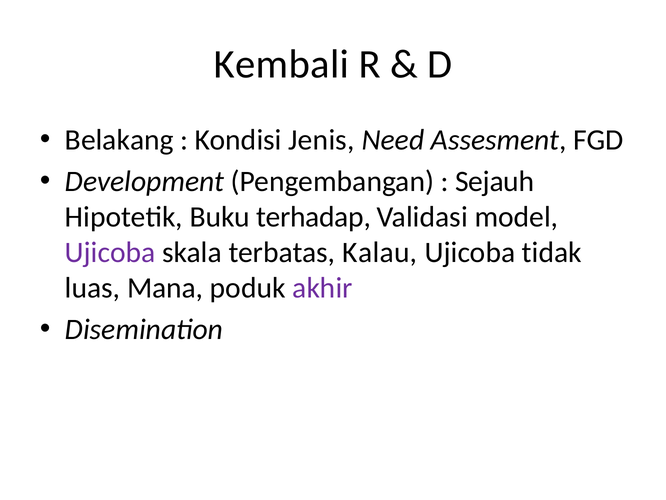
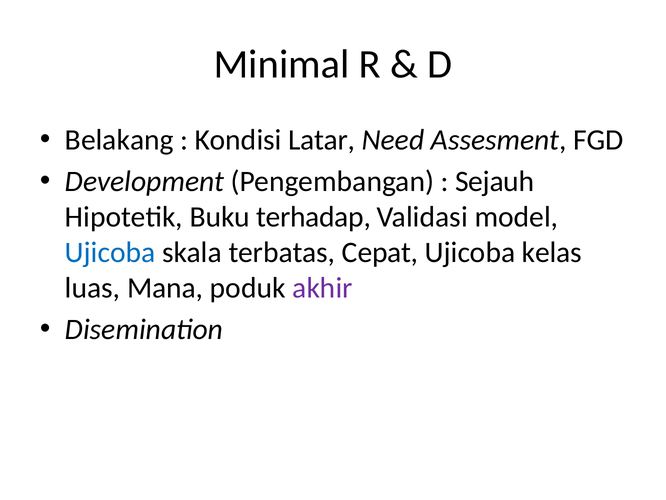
Kembali: Kembali -> Minimal (282, 64)
Jenis: Jenis -> Latar (322, 140)
Ujicoba colour: purple -> blue (110, 252)
Kalau: Kalau -> Cepat (380, 252)
tidak: tidak -> kelas (552, 252)
